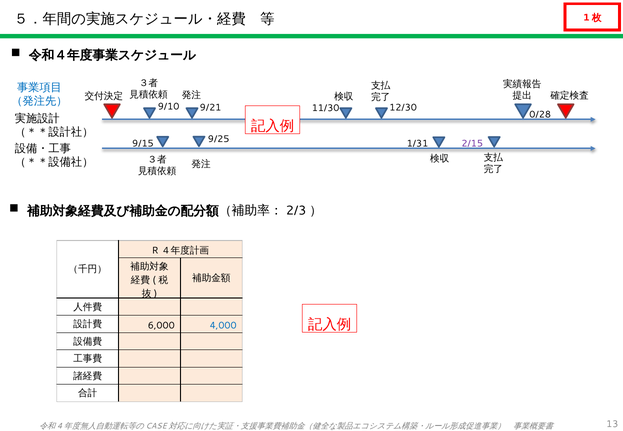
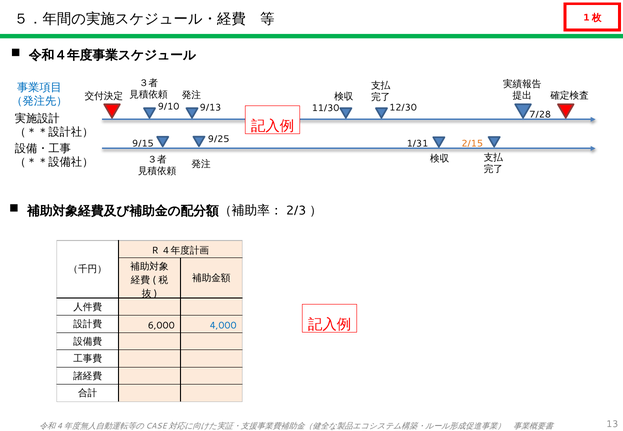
9/21: 9/21 -> 9/13 (210, 108)
0/28: 0/28 -> 7/28 (540, 115)
2/15 colour: purple -> orange (472, 144)
